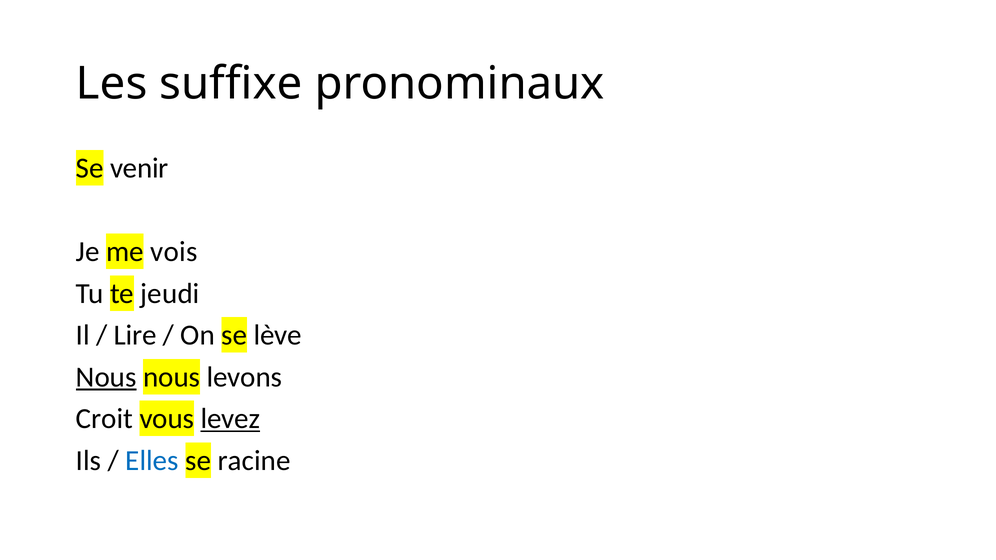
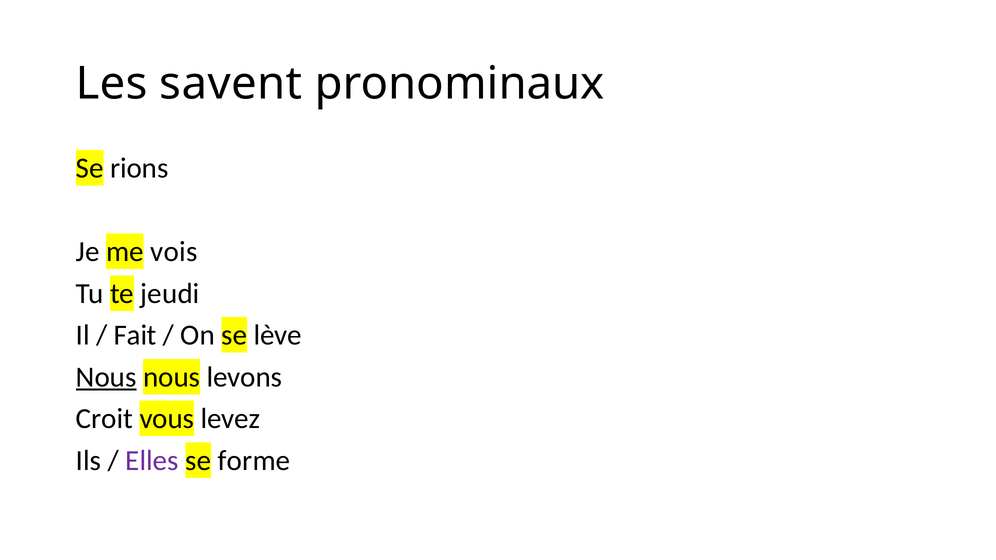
suffixe: suffixe -> savent (231, 84)
venir: venir -> rions (139, 168)
Lire: Lire -> Fait (135, 335)
levez underline: present -> none (230, 419)
Elles colour: blue -> purple (152, 461)
racine: racine -> forme (254, 461)
